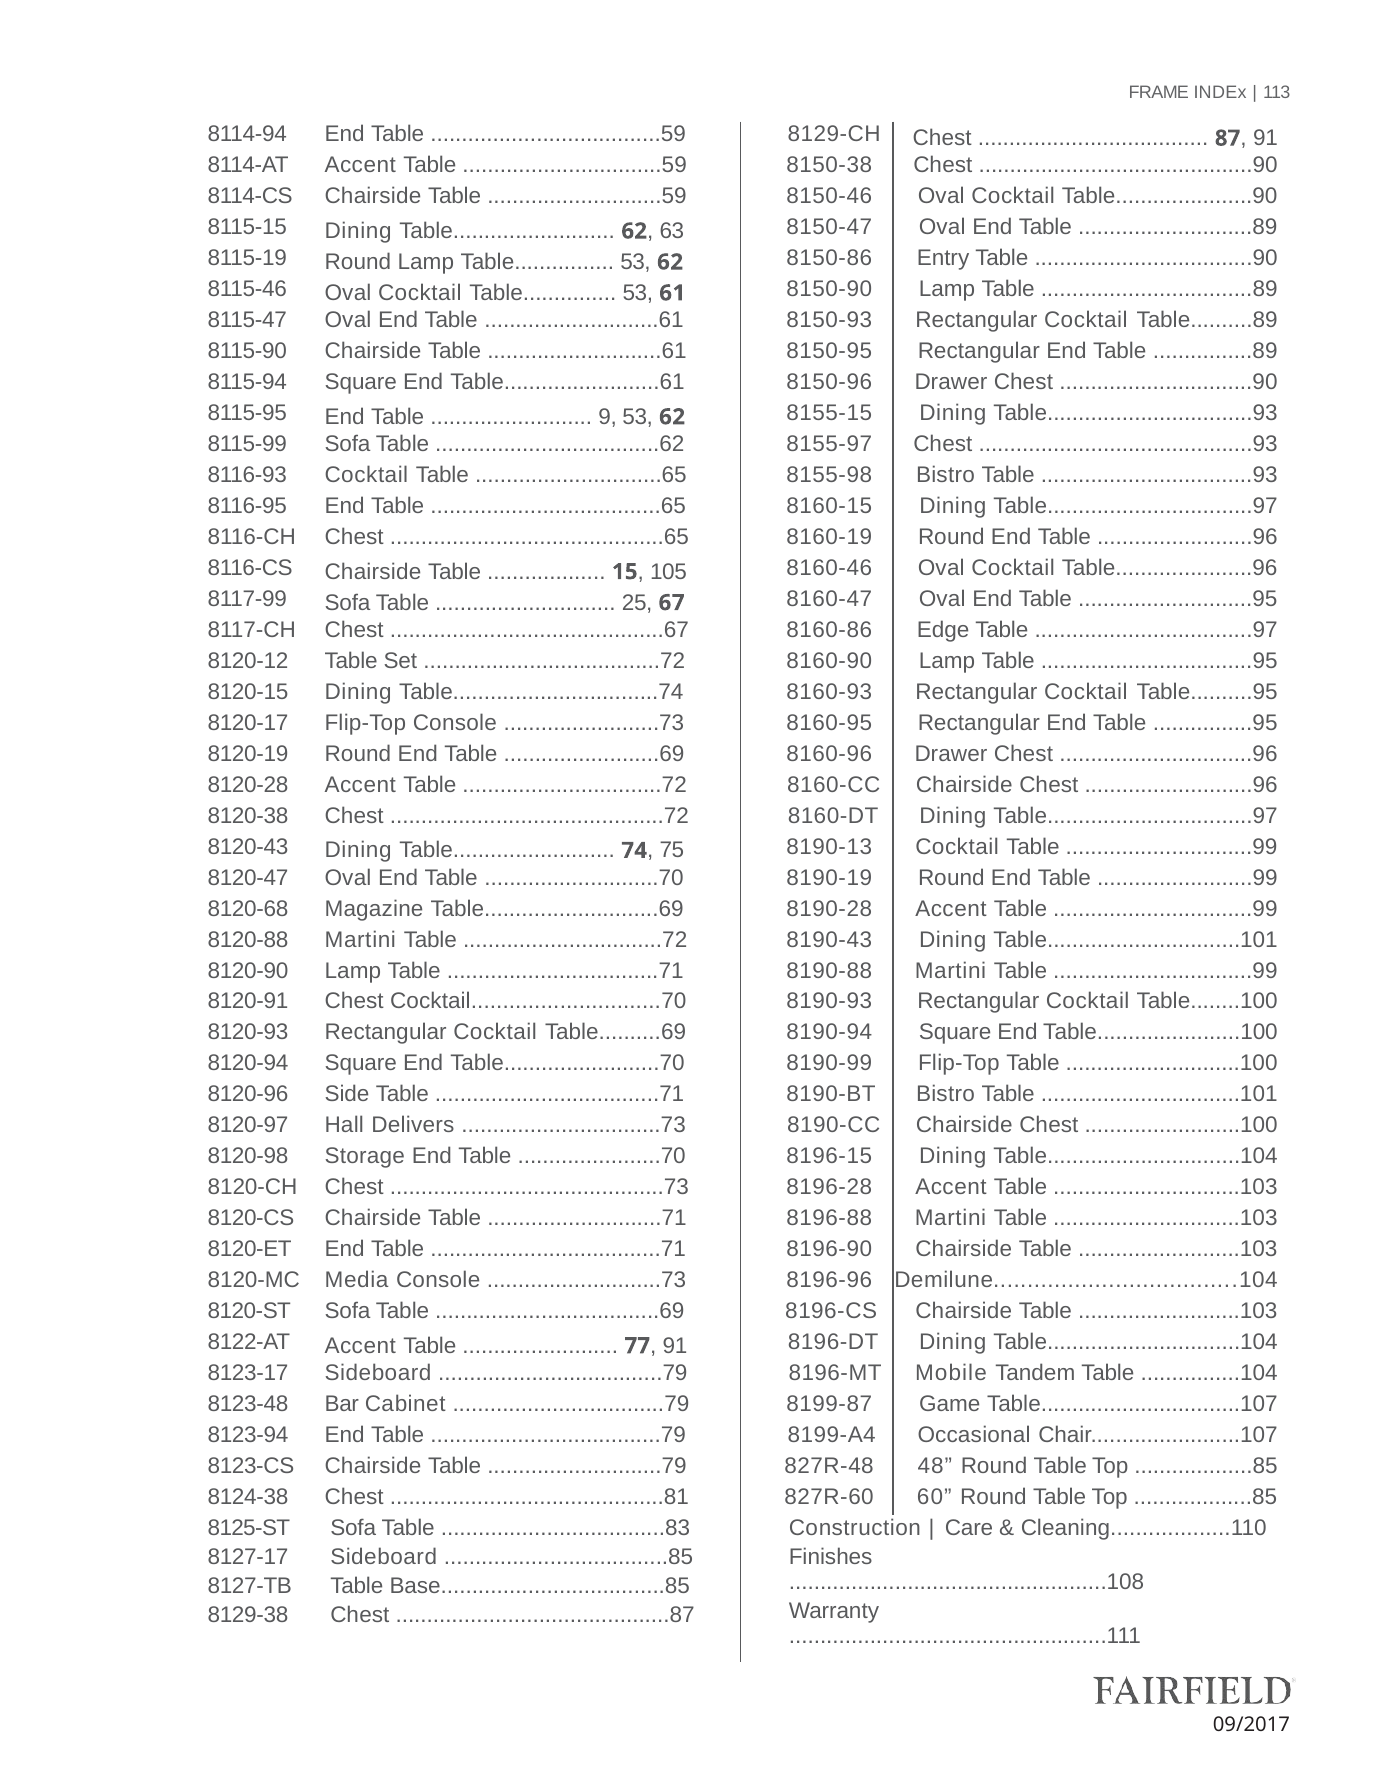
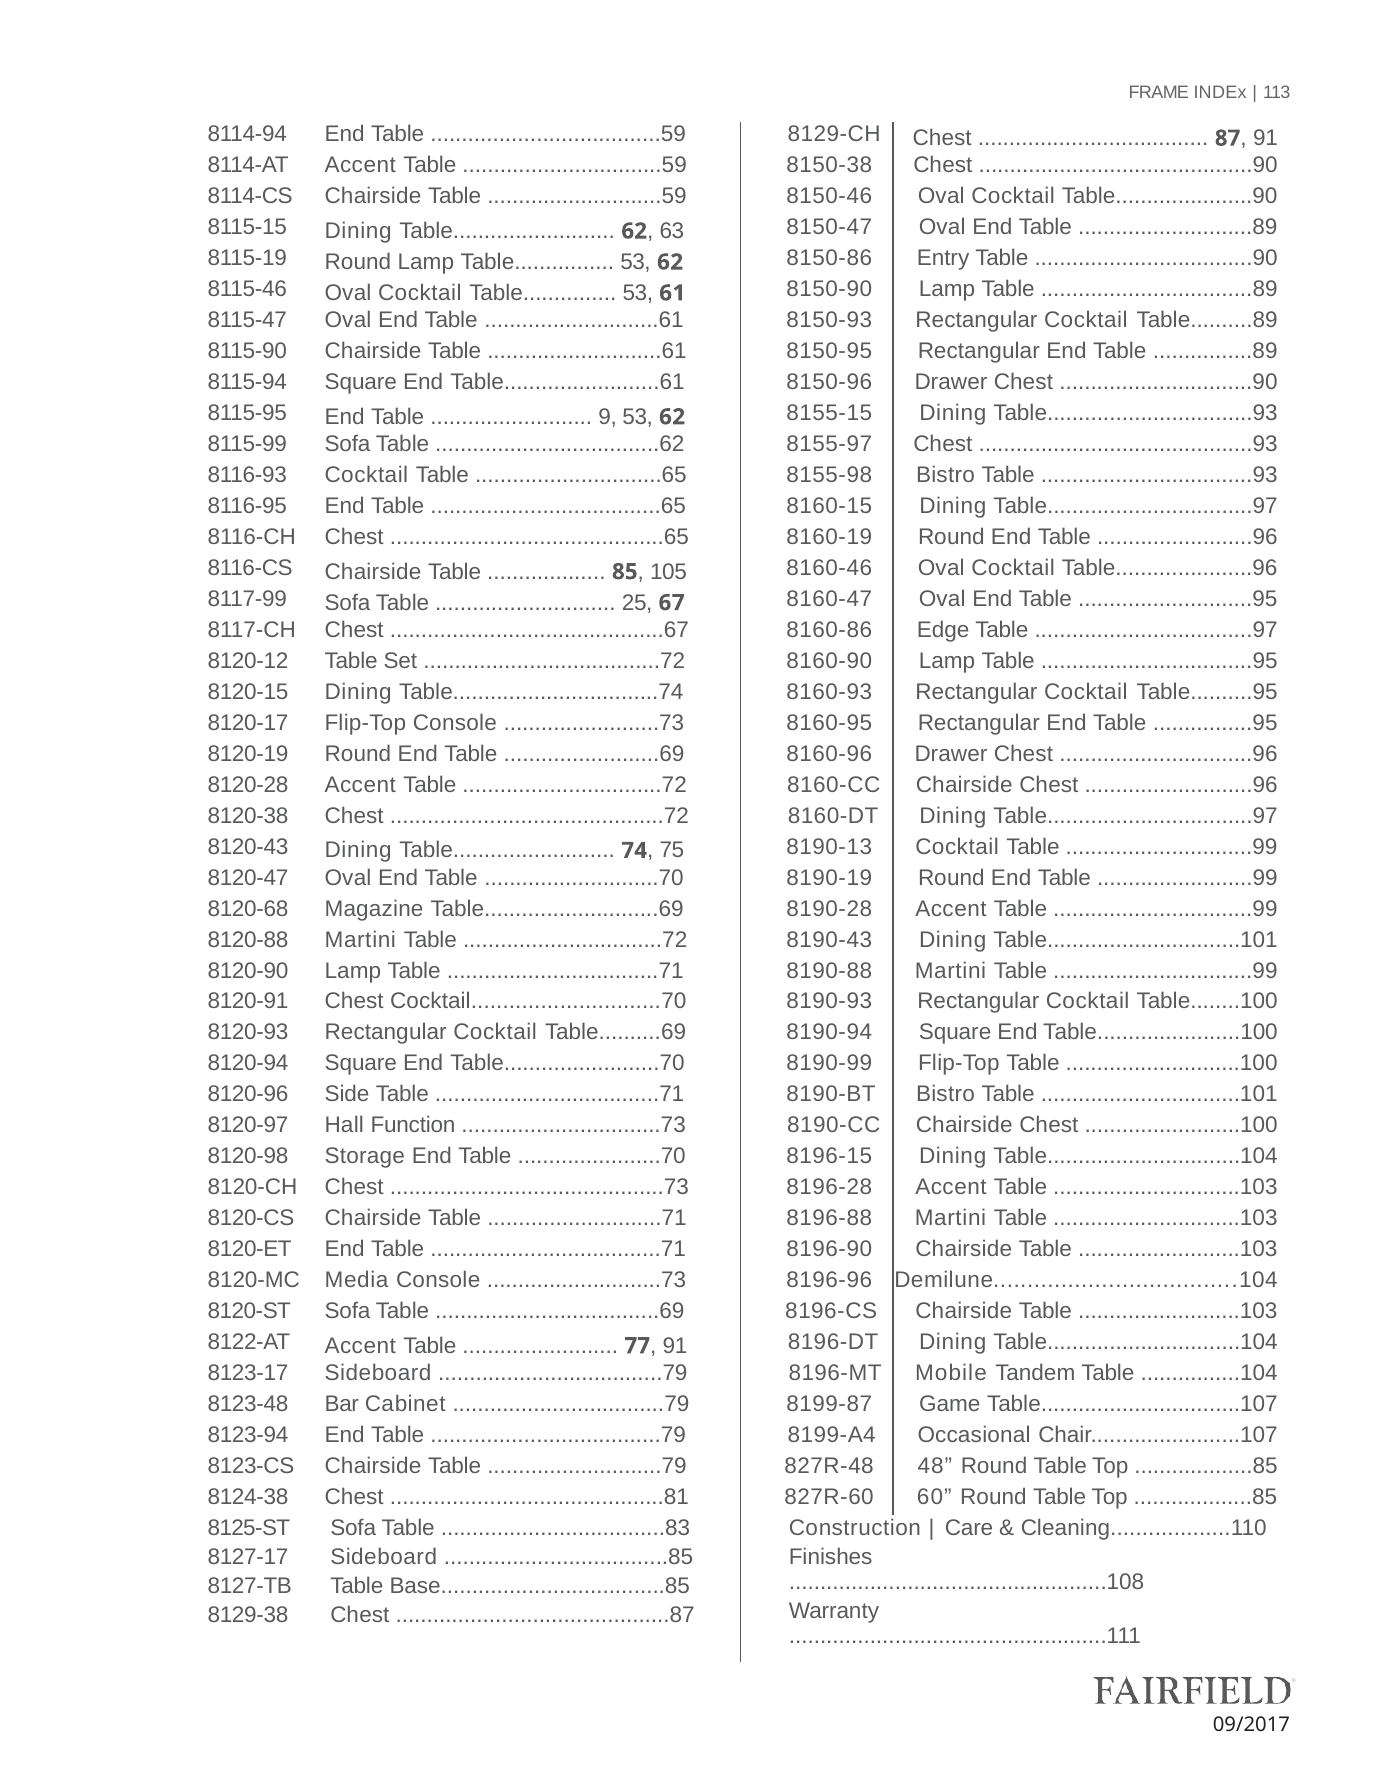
15: 15 -> 85 (625, 572)
Delivers: Delivers -> Function (413, 1126)
